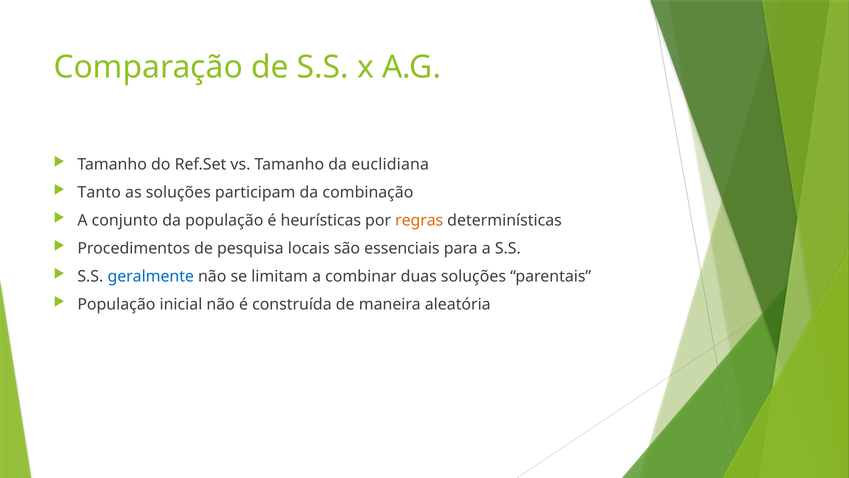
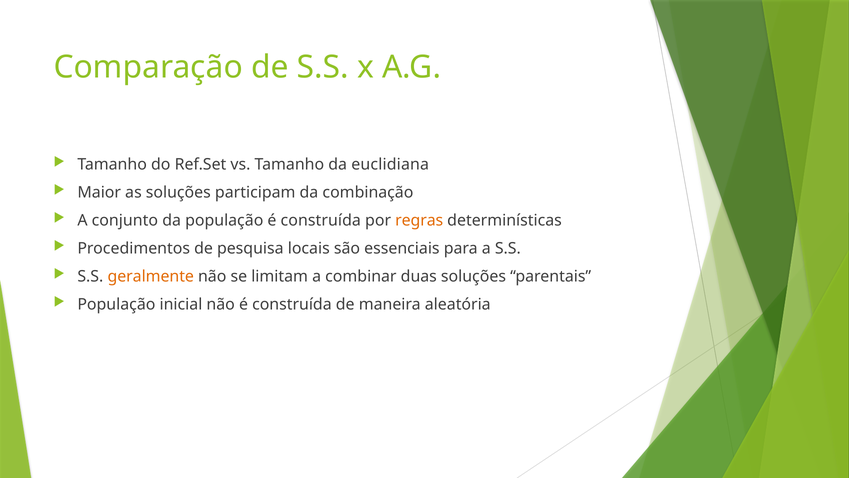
Tanto: Tanto -> Maior (99, 192)
população é heurísticas: heurísticas -> construída (321, 220)
geralmente colour: blue -> orange (151, 276)
